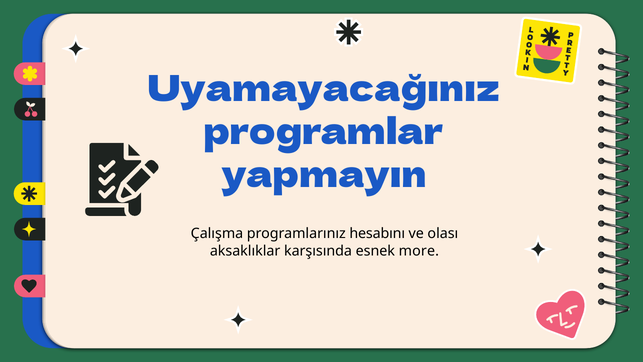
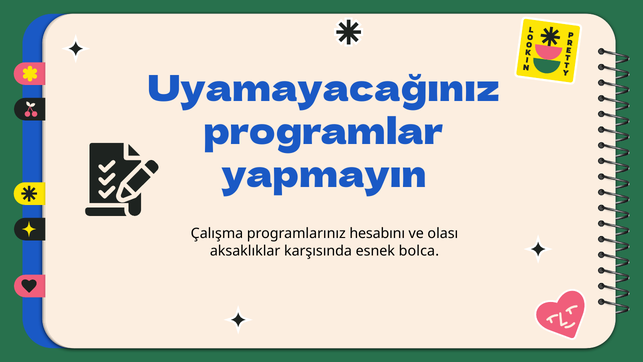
more: more -> bolca (419, 251)
